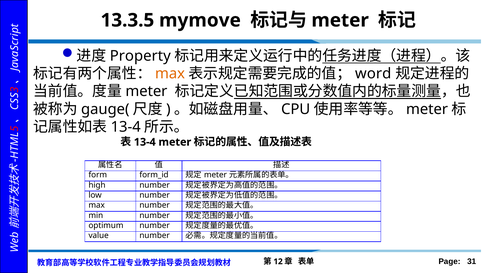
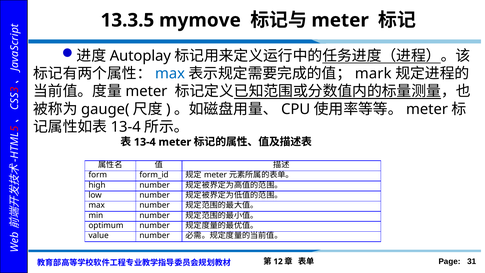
Property: Property -> Autoplay (140, 56)
max colour: orange -> blue (170, 74)
word: word -> mark (373, 74)
